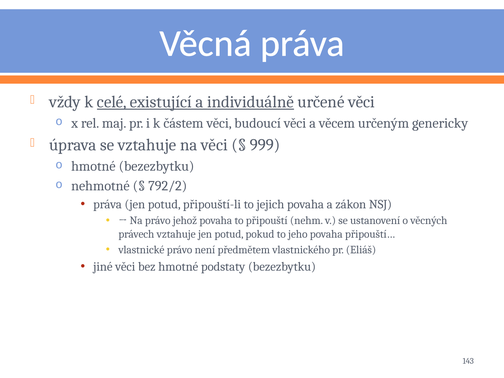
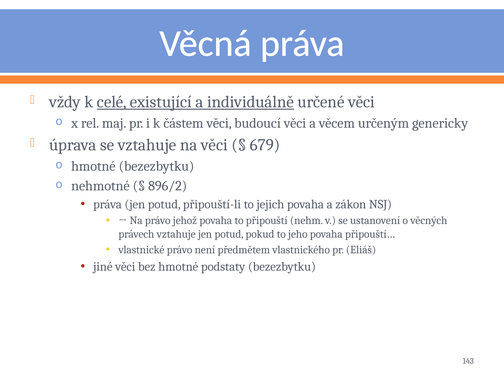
999: 999 -> 679 (265, 145)
792/2: 792/2 -> 896/2 (168, 186)
